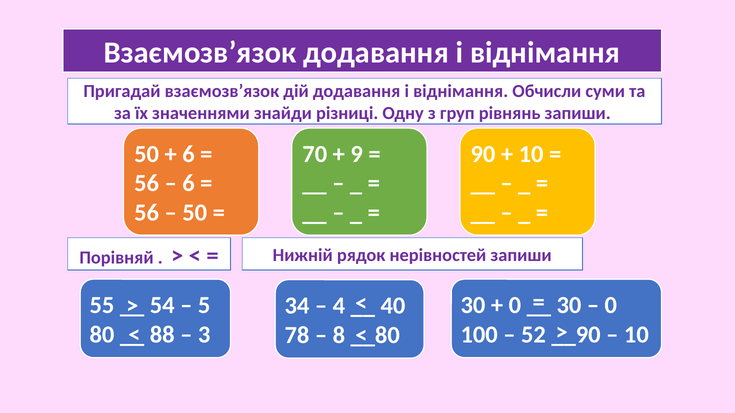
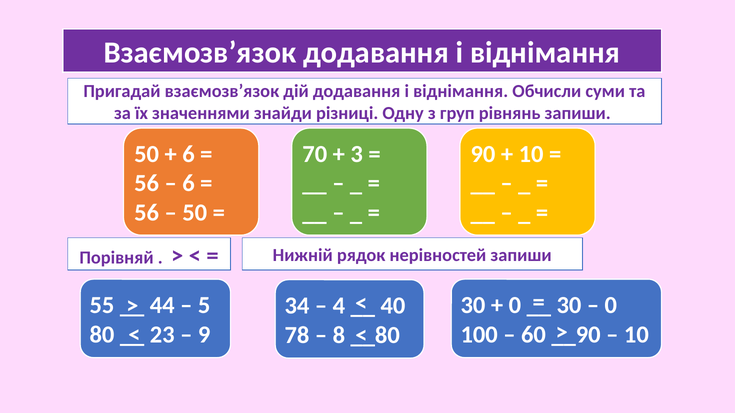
9: 9 -> 3 (357, 154)
54: 54 -> 44 (162, 306)
88: 88 -> 23 (162, 335)
3: 3 -> 9 (204, 335)
52: 52 -> 60 (533, 335)
